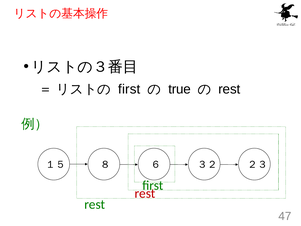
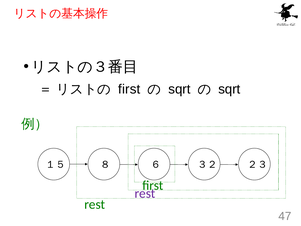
true: true -> sqrt (180, 89)
rest: rest -> sqrt (229, 89)
rest colour: red -> purple (145, 193)
